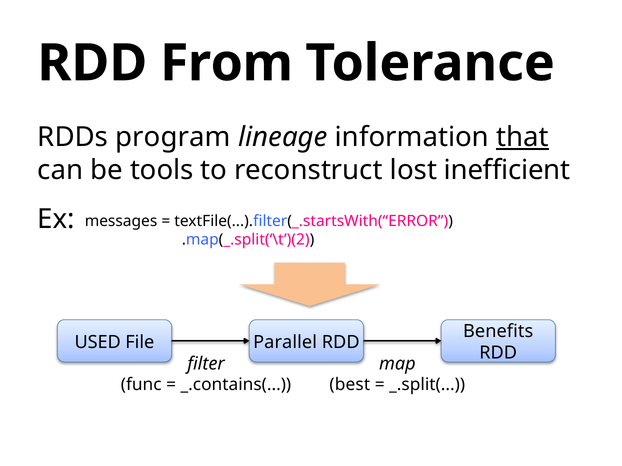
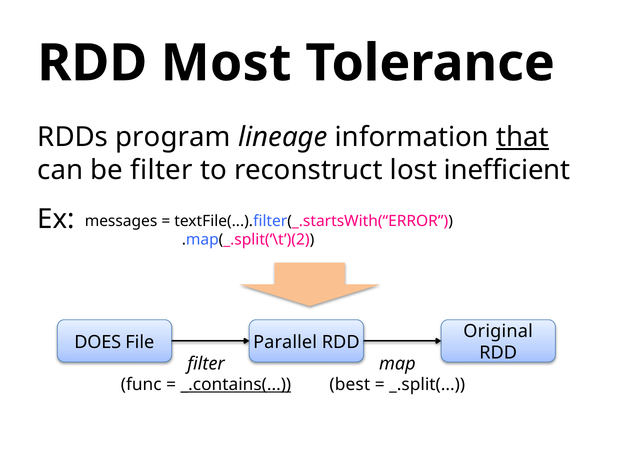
From: From -> Most (226, 63)
be tools: tools -> filter (161, 170)
Benefits: Benefits -> Original (498, 332)
USED: USED -> DOES (98, 342)
_.contains( underline: none -> present (236, 385)
